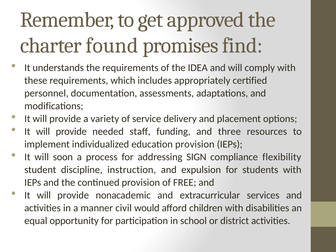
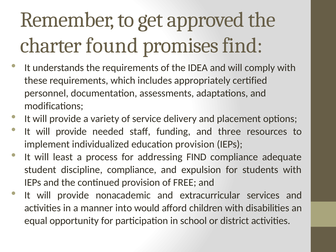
soon: soon -> least (63, 157)
addressing SIGN: SIGN -> FIND (196, 157)
flexibility: flexibility -> adequate (282, 157)
discipline instruction: instruction -> compliance (132, 170)
civil: civil -> into (124, 208)
